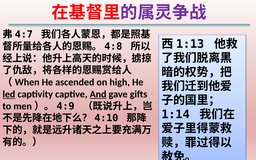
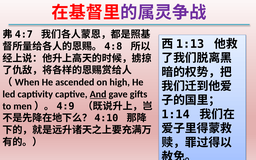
led underline: present -> none (9, 94)
